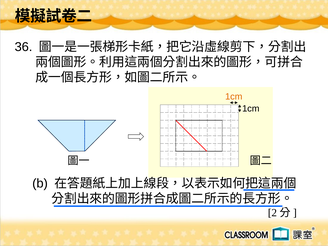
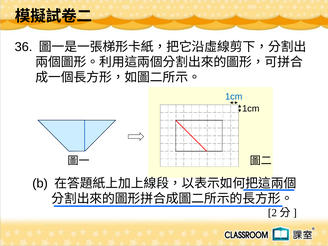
1cm colour: orange -> blue (234, 97)
